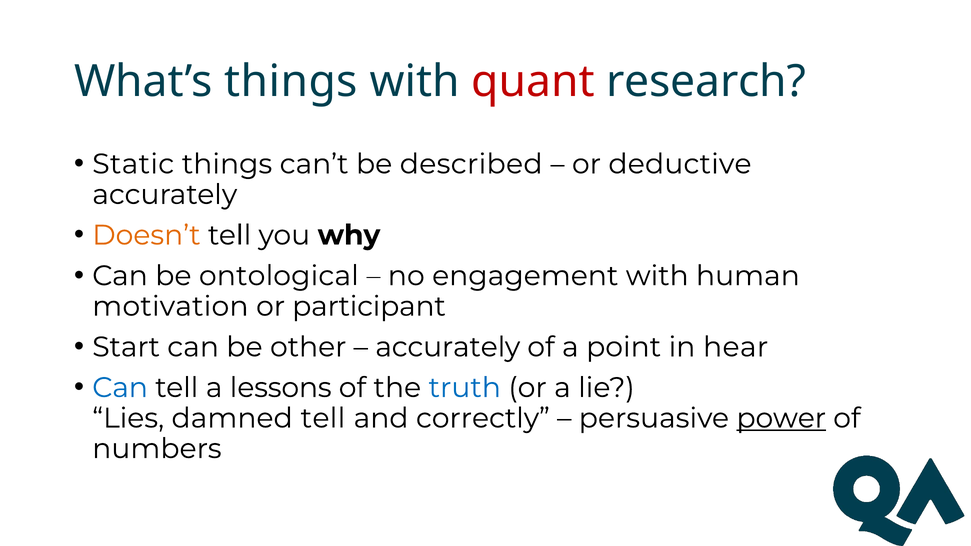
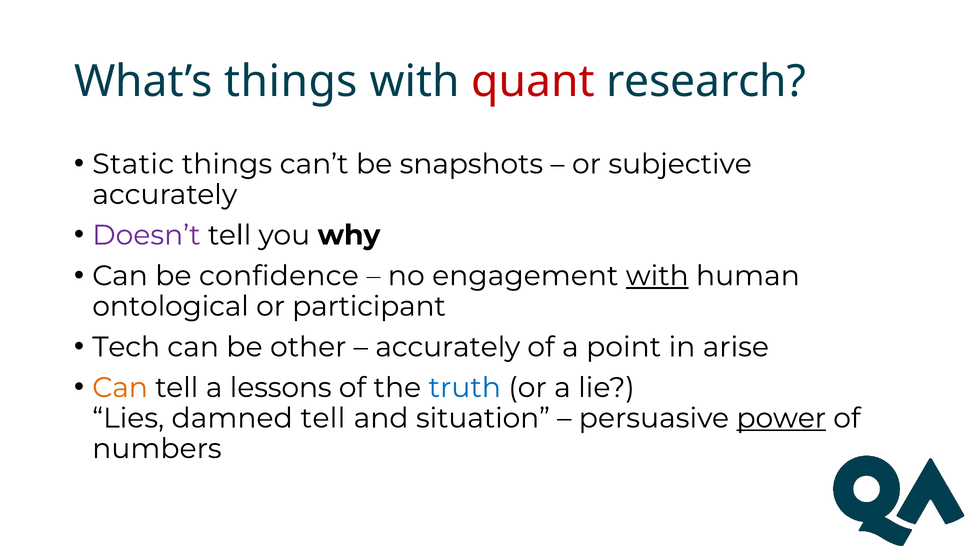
described: described -> snapshots (471, 164)
deductive: deductive -> subjective (680, 164)
Doesn’t colour: orange -> purple (146, 235)
ontological: ontological -> confidence (279, 276)
with underline: none -> present (657, 276)
motivation: motivation -> ontological (171, 306)
Start: Start -> Tech (126, 347)
hear: hear -> arise (736, 347)
Can colour: blue -> orange (120, 388)
correctly: correctly -> situation (483, 418)
